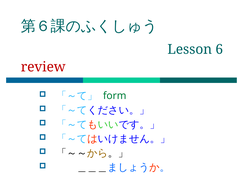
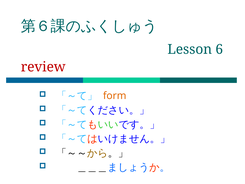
form colour: green -> orange (115, 96)
